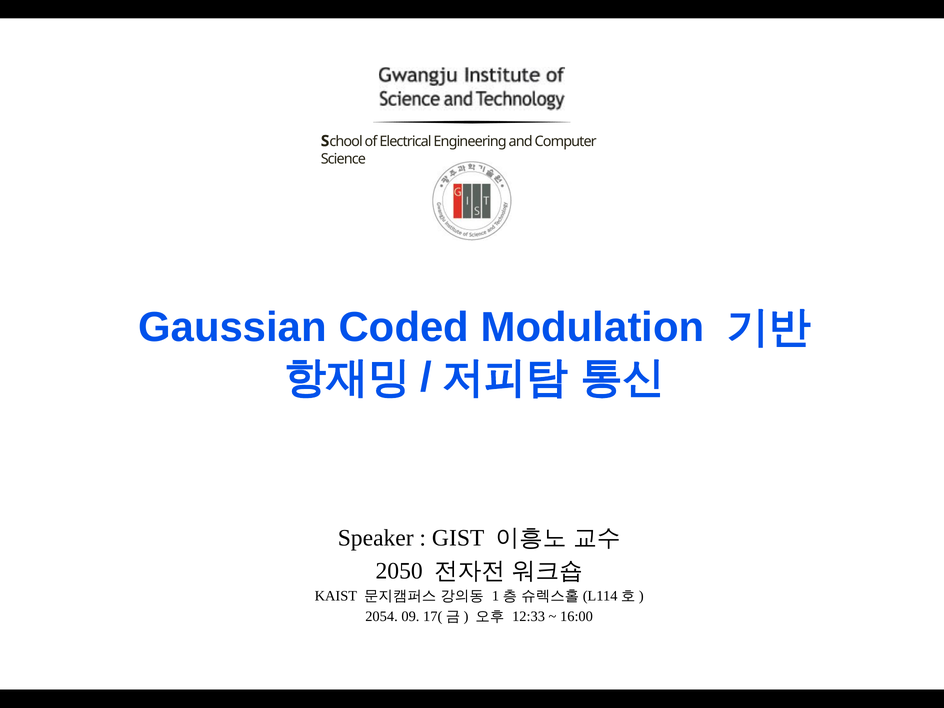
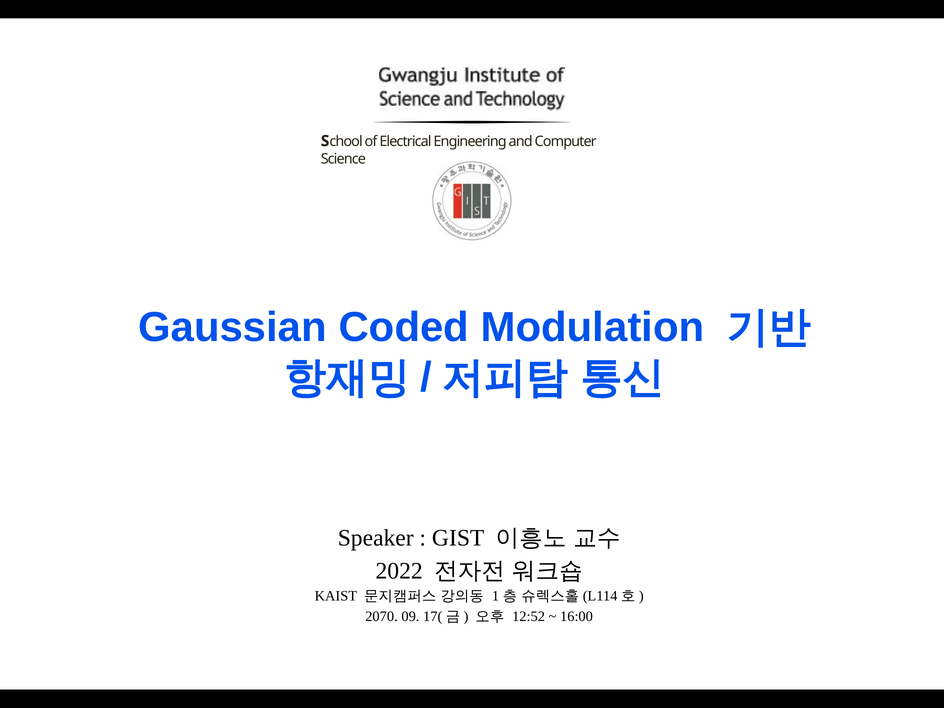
2050: 2050 -> 2022 (399, 571)
2054: 2054 -> 2070 (382, 616)
12:33: 12:33 -> 12:52 (529, 616)
